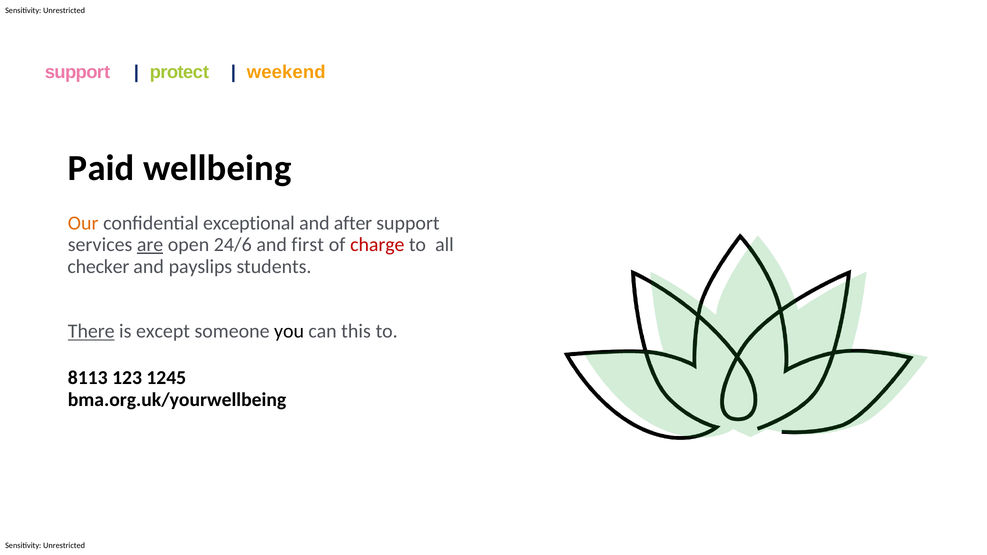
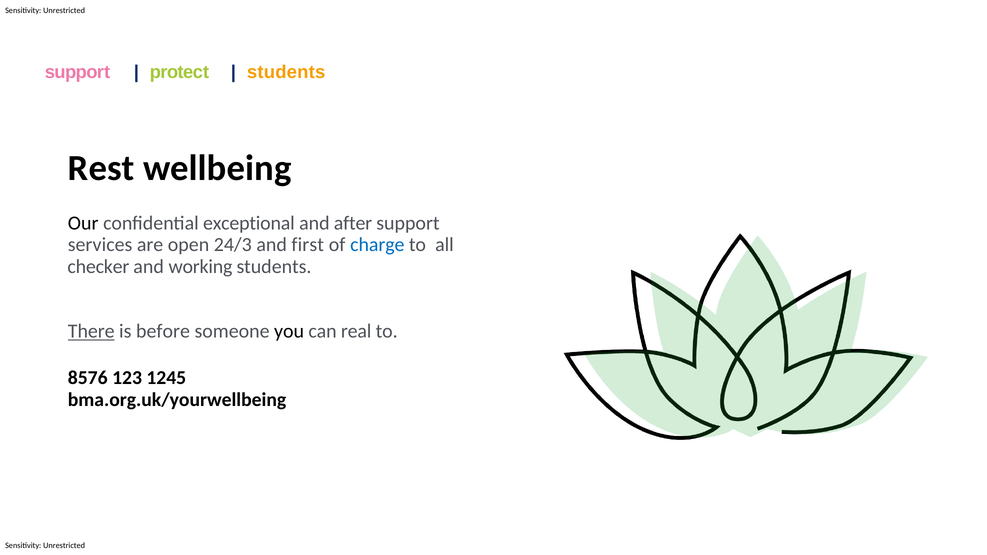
weekend: weekend -> students (286, 72)
Paid: Paid -> Rest (101, 168)
Our colour: orange -> black (83, 223)
are underline: present -> none (150, 245)
24/6: 24/6 -> 24/3 (233, 245)
charge colour: red -> blue (377, 245)
payslips: payslips -> working (200, 267)
except: except -> before (163, 331)
this: this -> real (356, 331)
8113: 8113 -> 8576 (88, 378)
